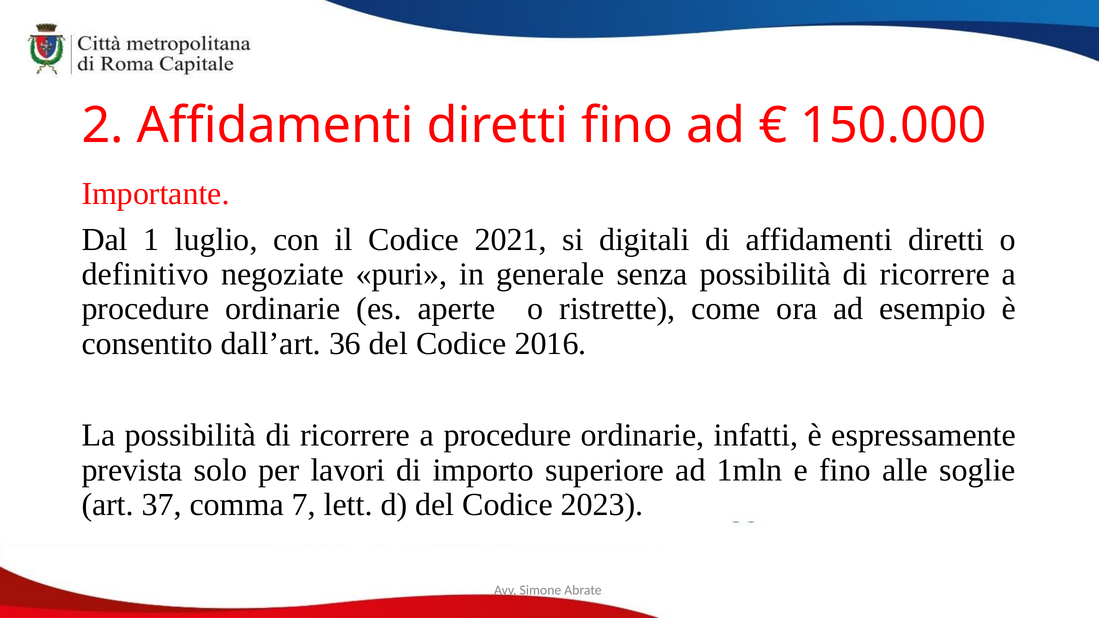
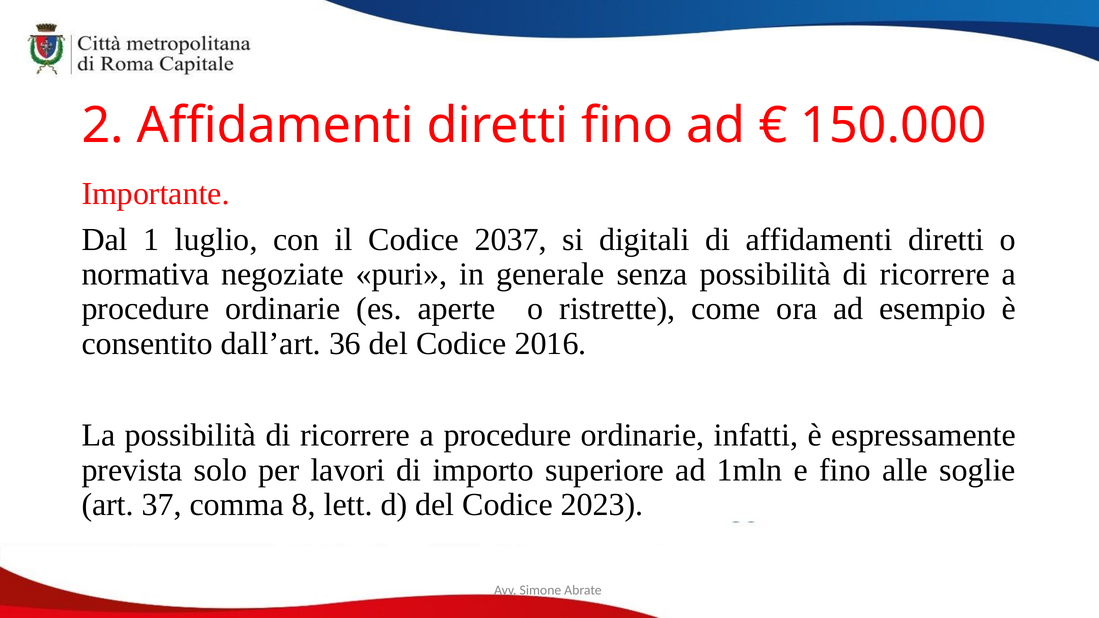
2021: 2021 -> 2037 (511, 240)
definitivo: definitivo -> normativa (146, 274)
7: 7 -> 8 (304, 505)
